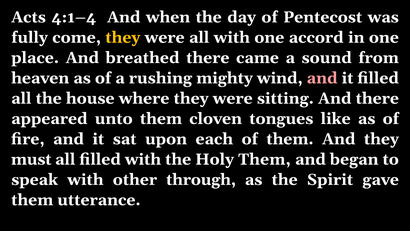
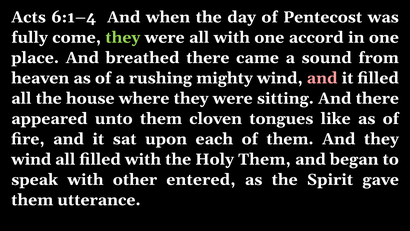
4:1–4: 4:1–4 -> 6:1–4 (74, 17)
they colour: yellow -> light green (123, 37)
must: must -> wind (31, 159)
through: through -> entered (201, 179)
